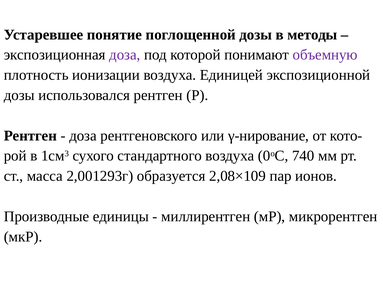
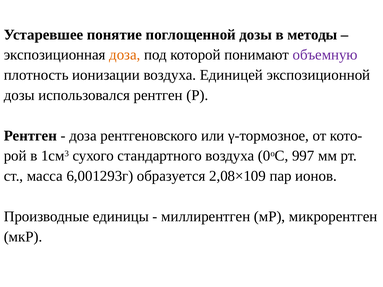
доза colour: purple -> orange (125, 55)
γ-нирование: γ-нирование -> γ-тормозное (269, 136)
740: 740 -> 997 (303, 156)
2,001293г: 2,001293г -> 6,001293г (100, 176)
